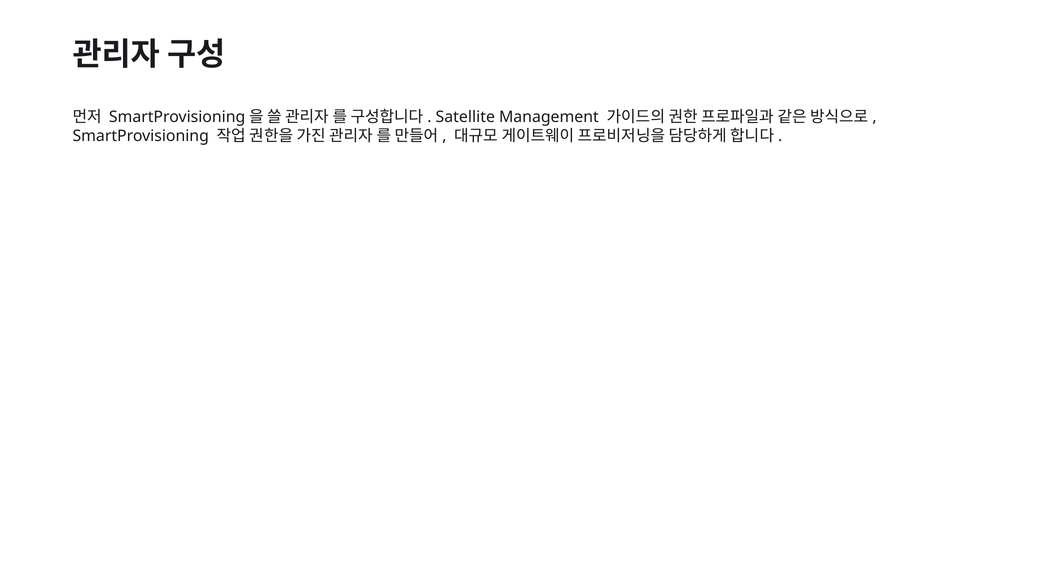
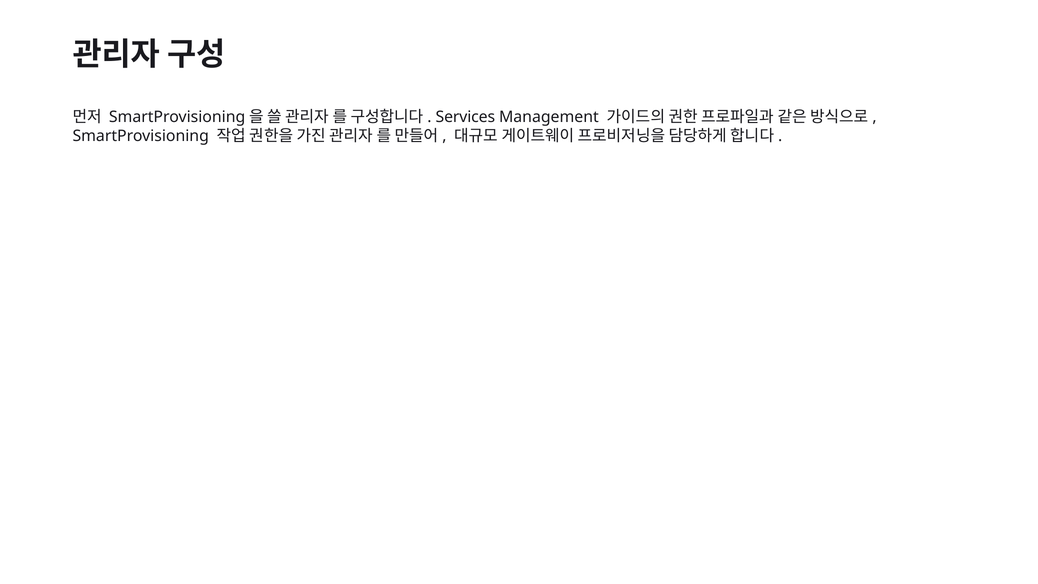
Satellite: Satellite -> Services (465, 117)
